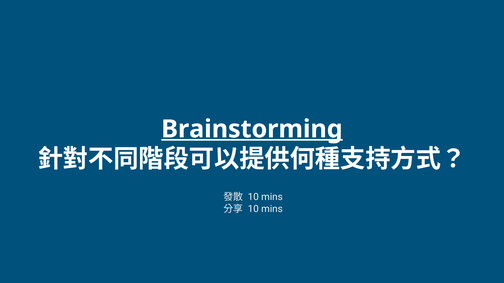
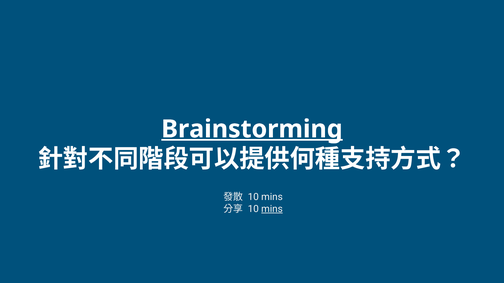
mins underline: none -> present (272, 209)
